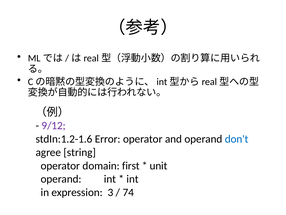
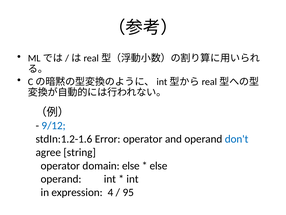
9/12 colour: purple -> blue (54, 125)
domain first: first -> else (131, 165)
unit: unit -> else (159, 165)
3: 3 -> 4 (110, 192)
74: 74 -> 95 (128, 192)
